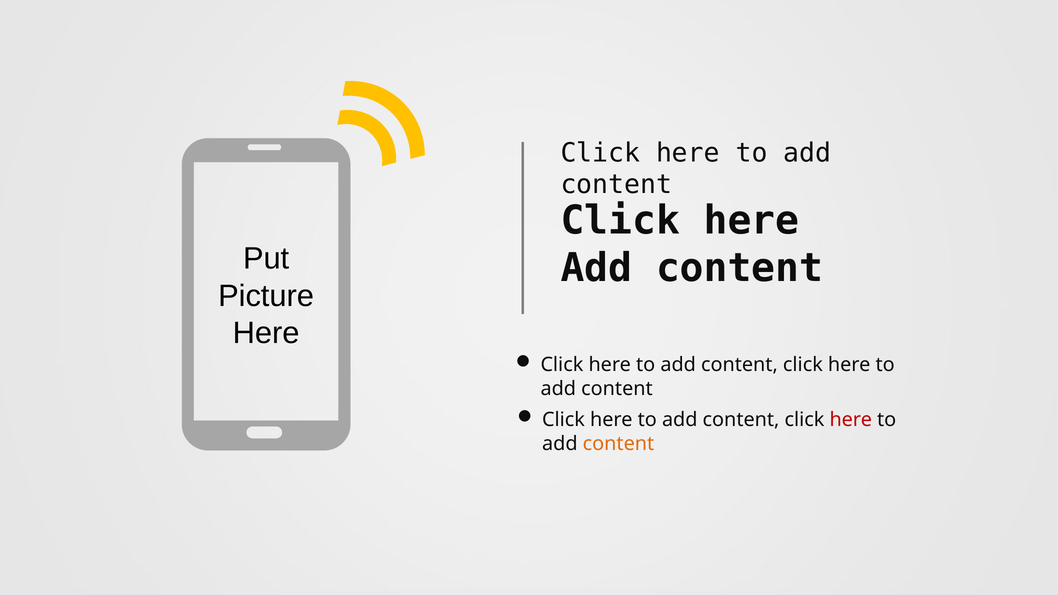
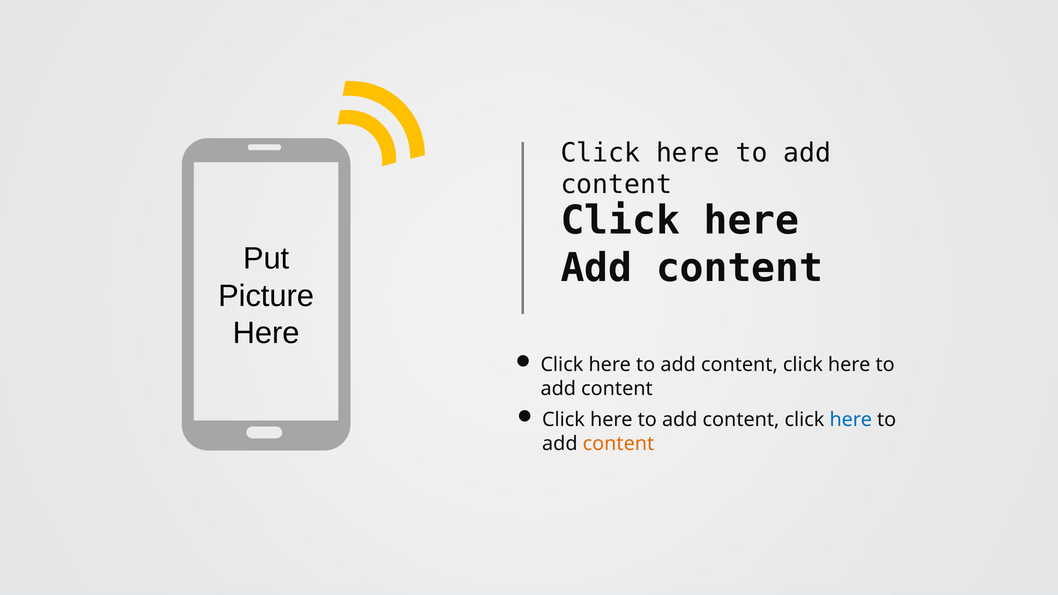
here colour: red -> blue (851, 420)
